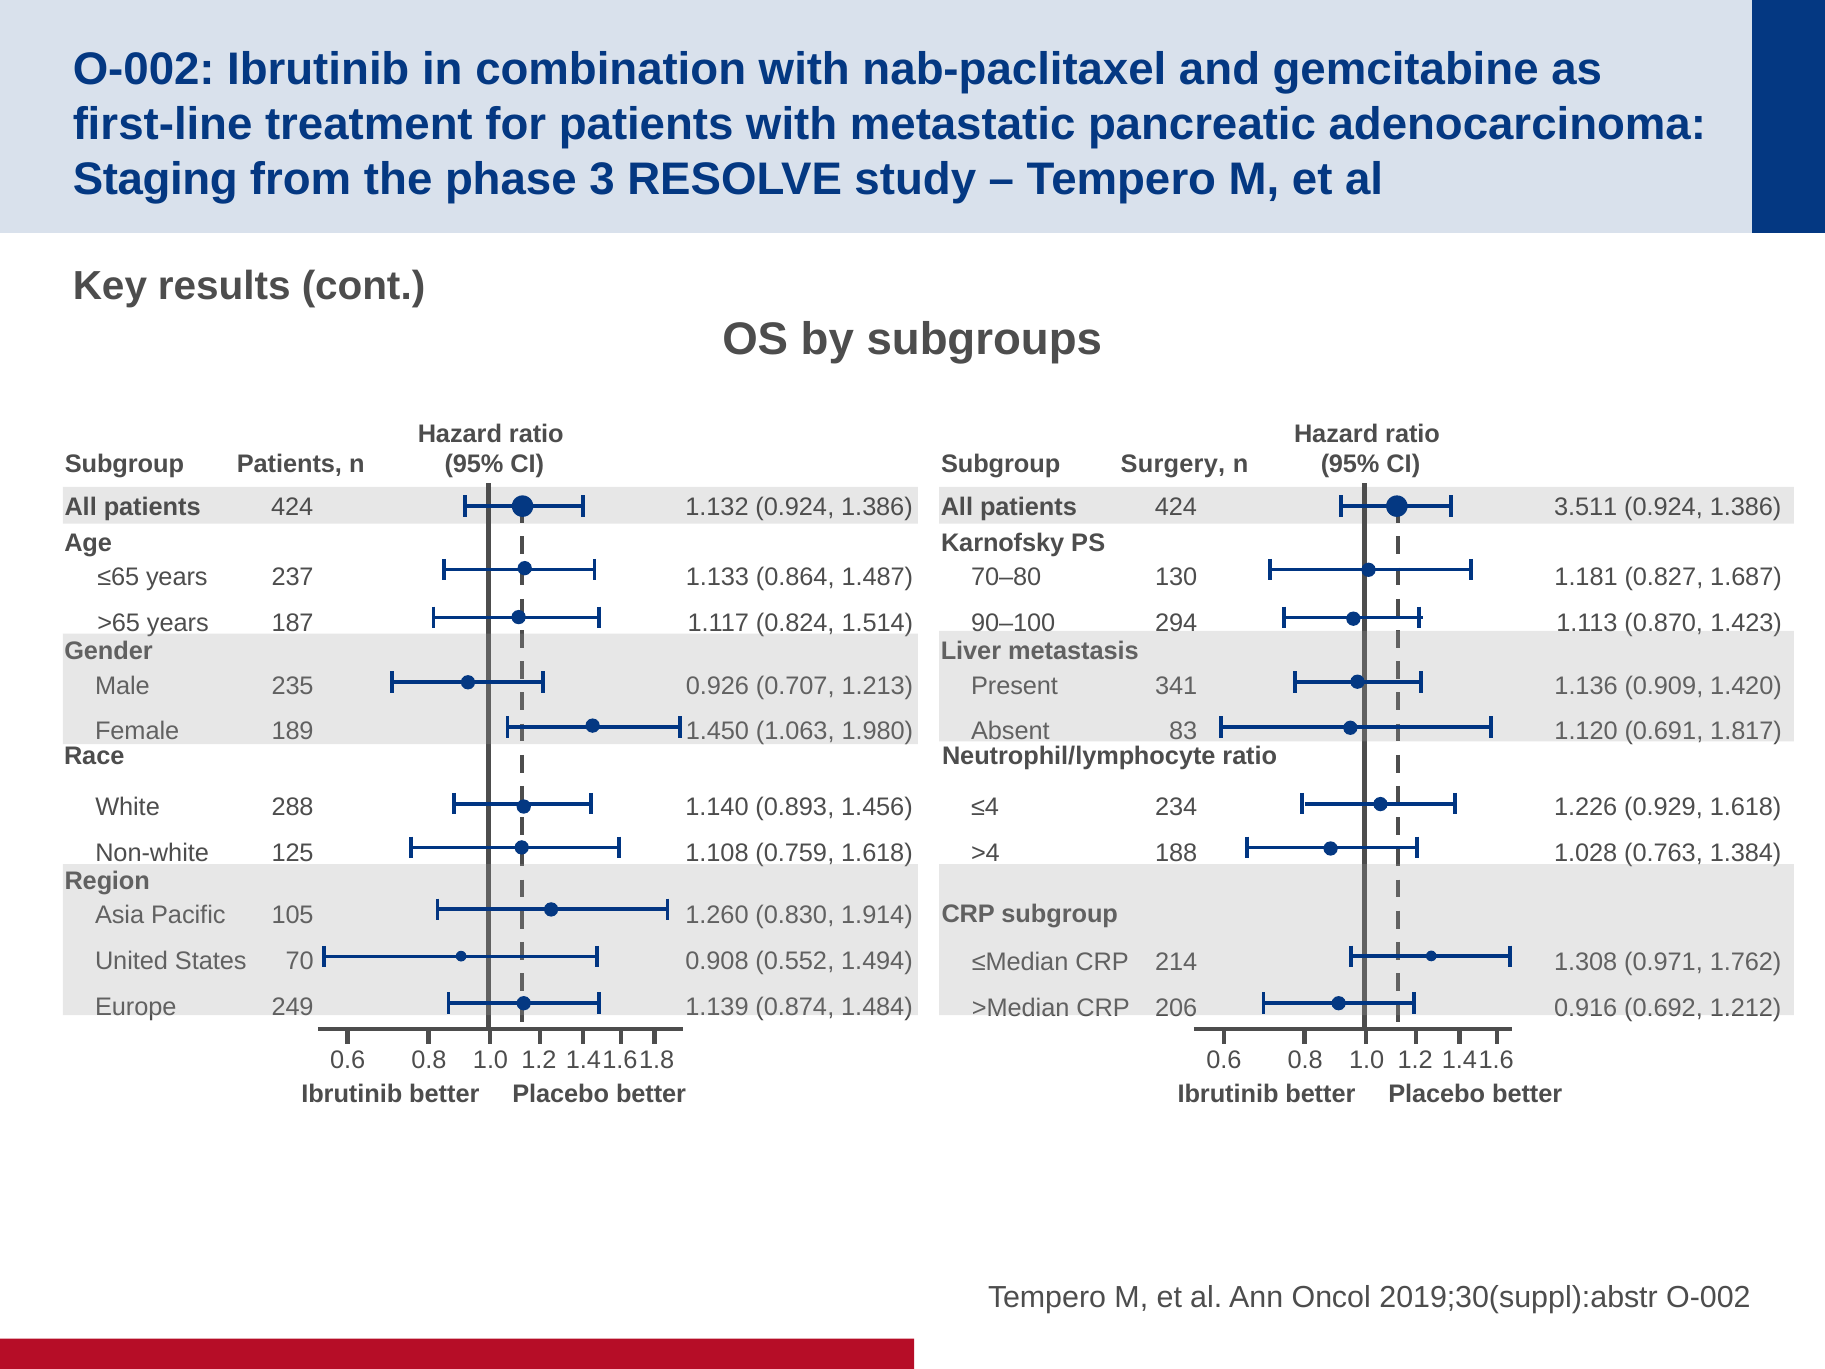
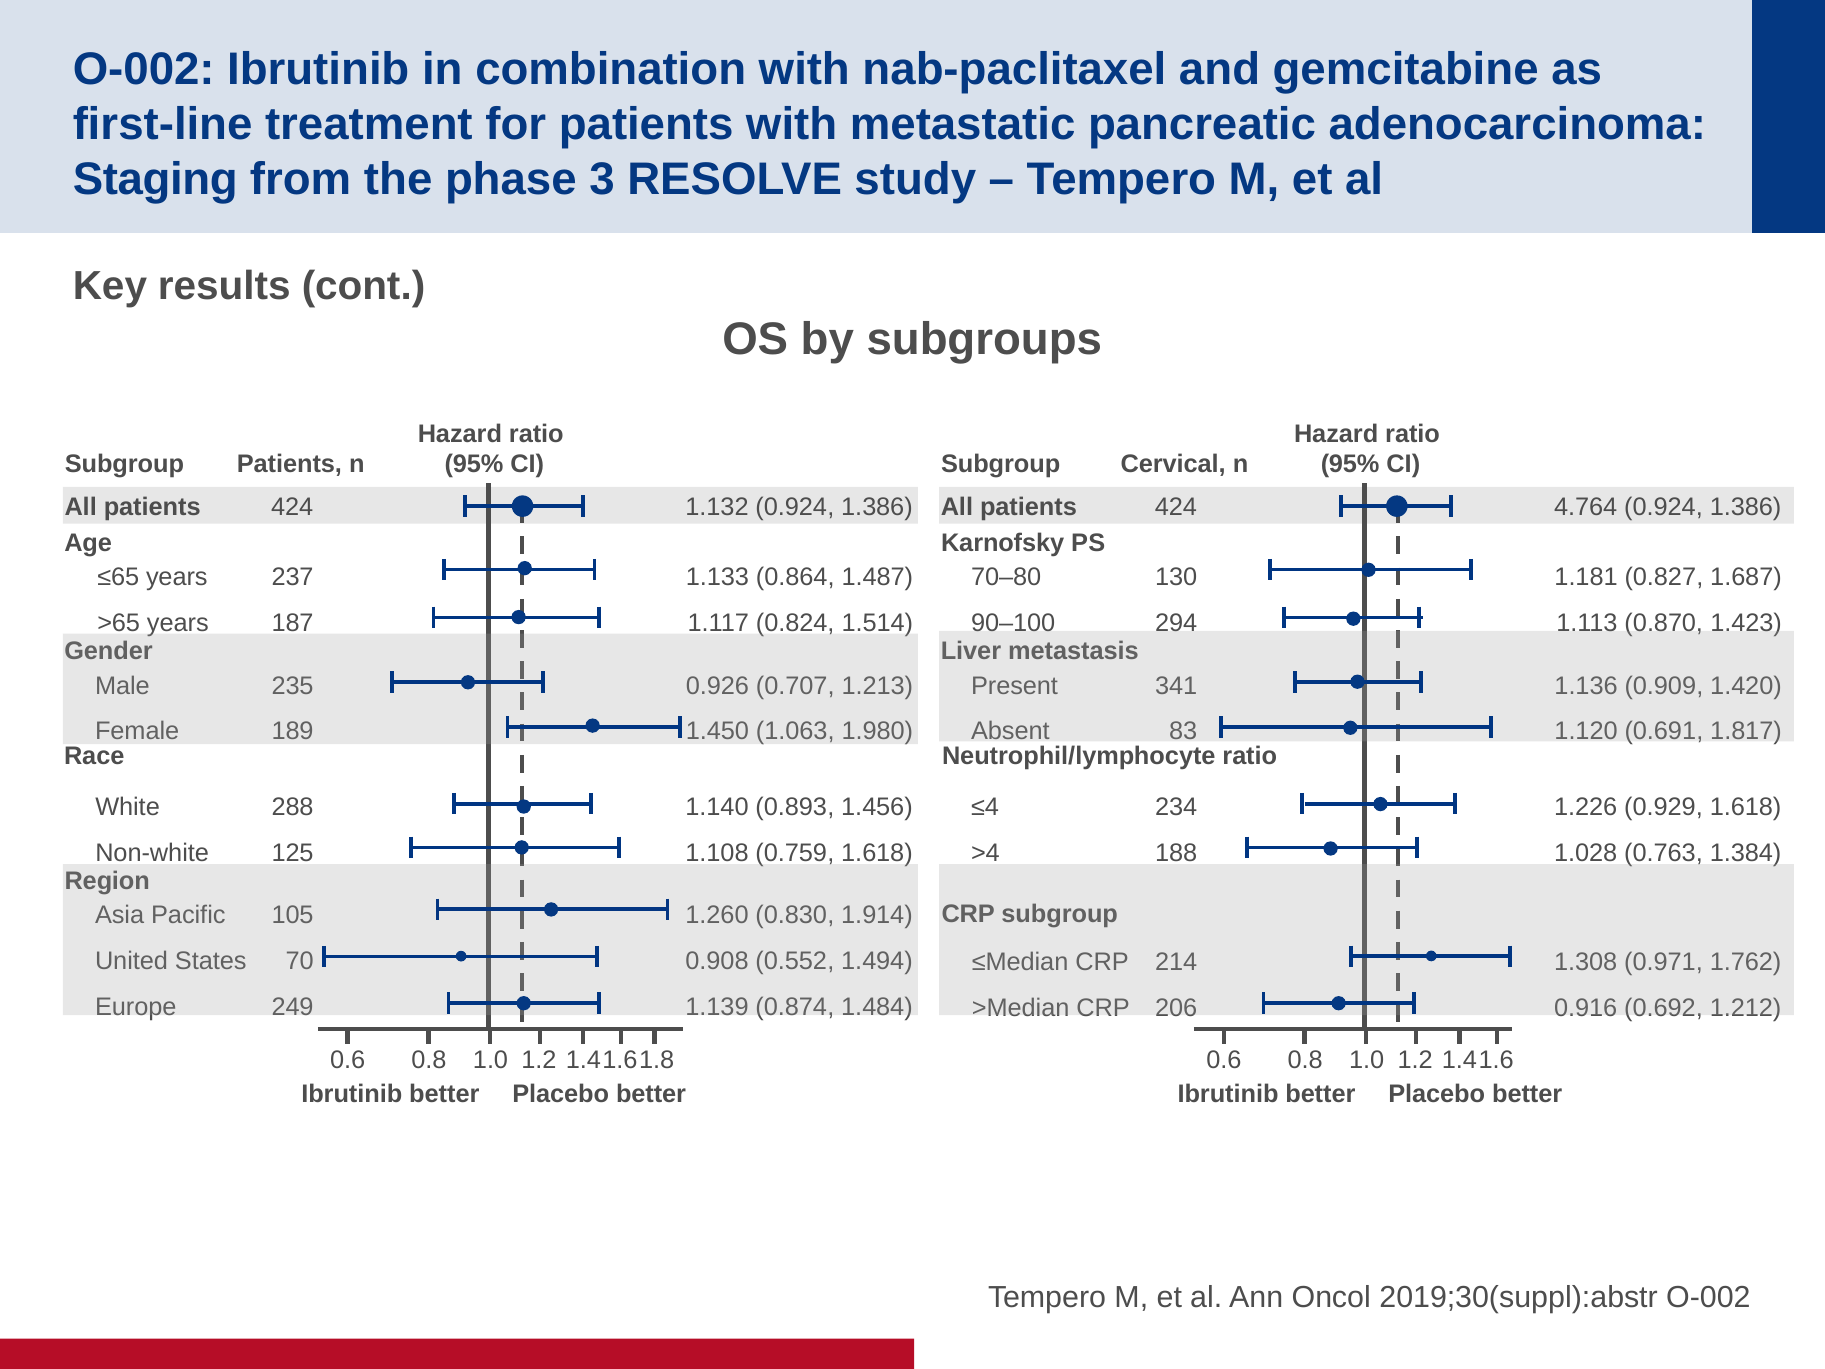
Surgery: Surgery -> Cervical (1173, 464)
3.511: 3.511 -> 4.764 (1586, 507)
